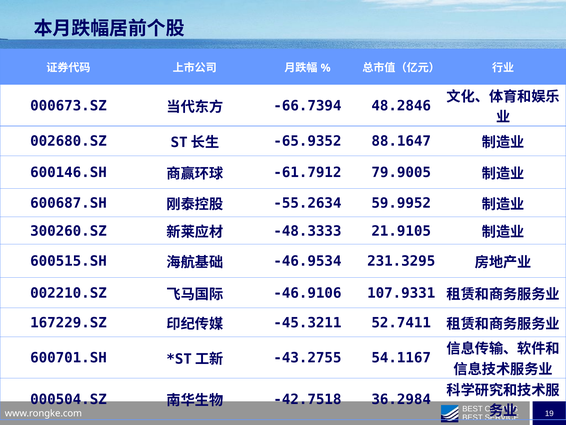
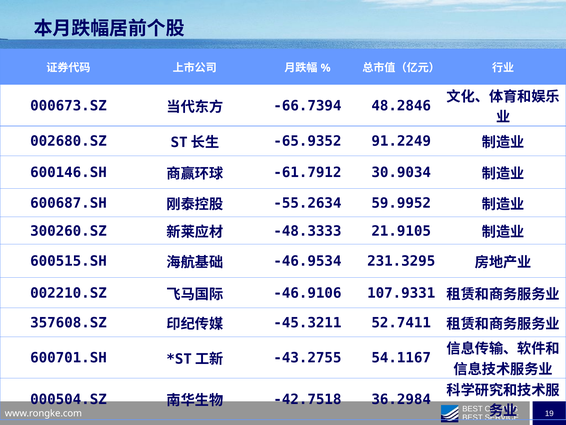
88.1647: 88.1647 -> 91.2249 (401, 141)
79.9005: 79.9005 -> 30.9034 (401, 172)
167229.SZ: 167229.SZ -> 357608.SZ (69, 322)
